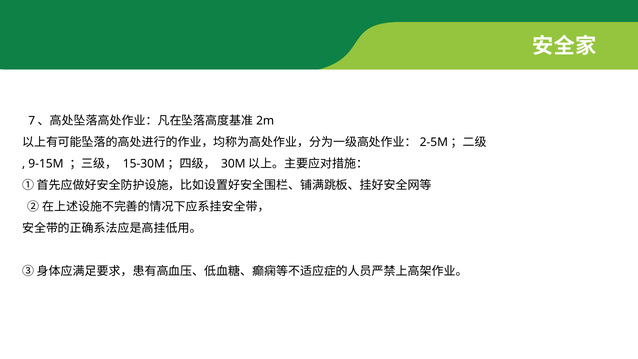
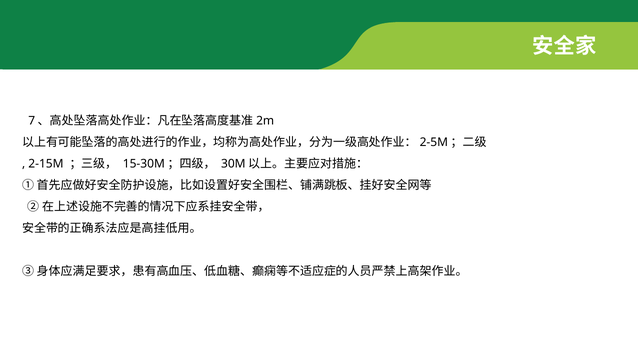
9-15M: 9-15M -> 2-15M (46, 164)
